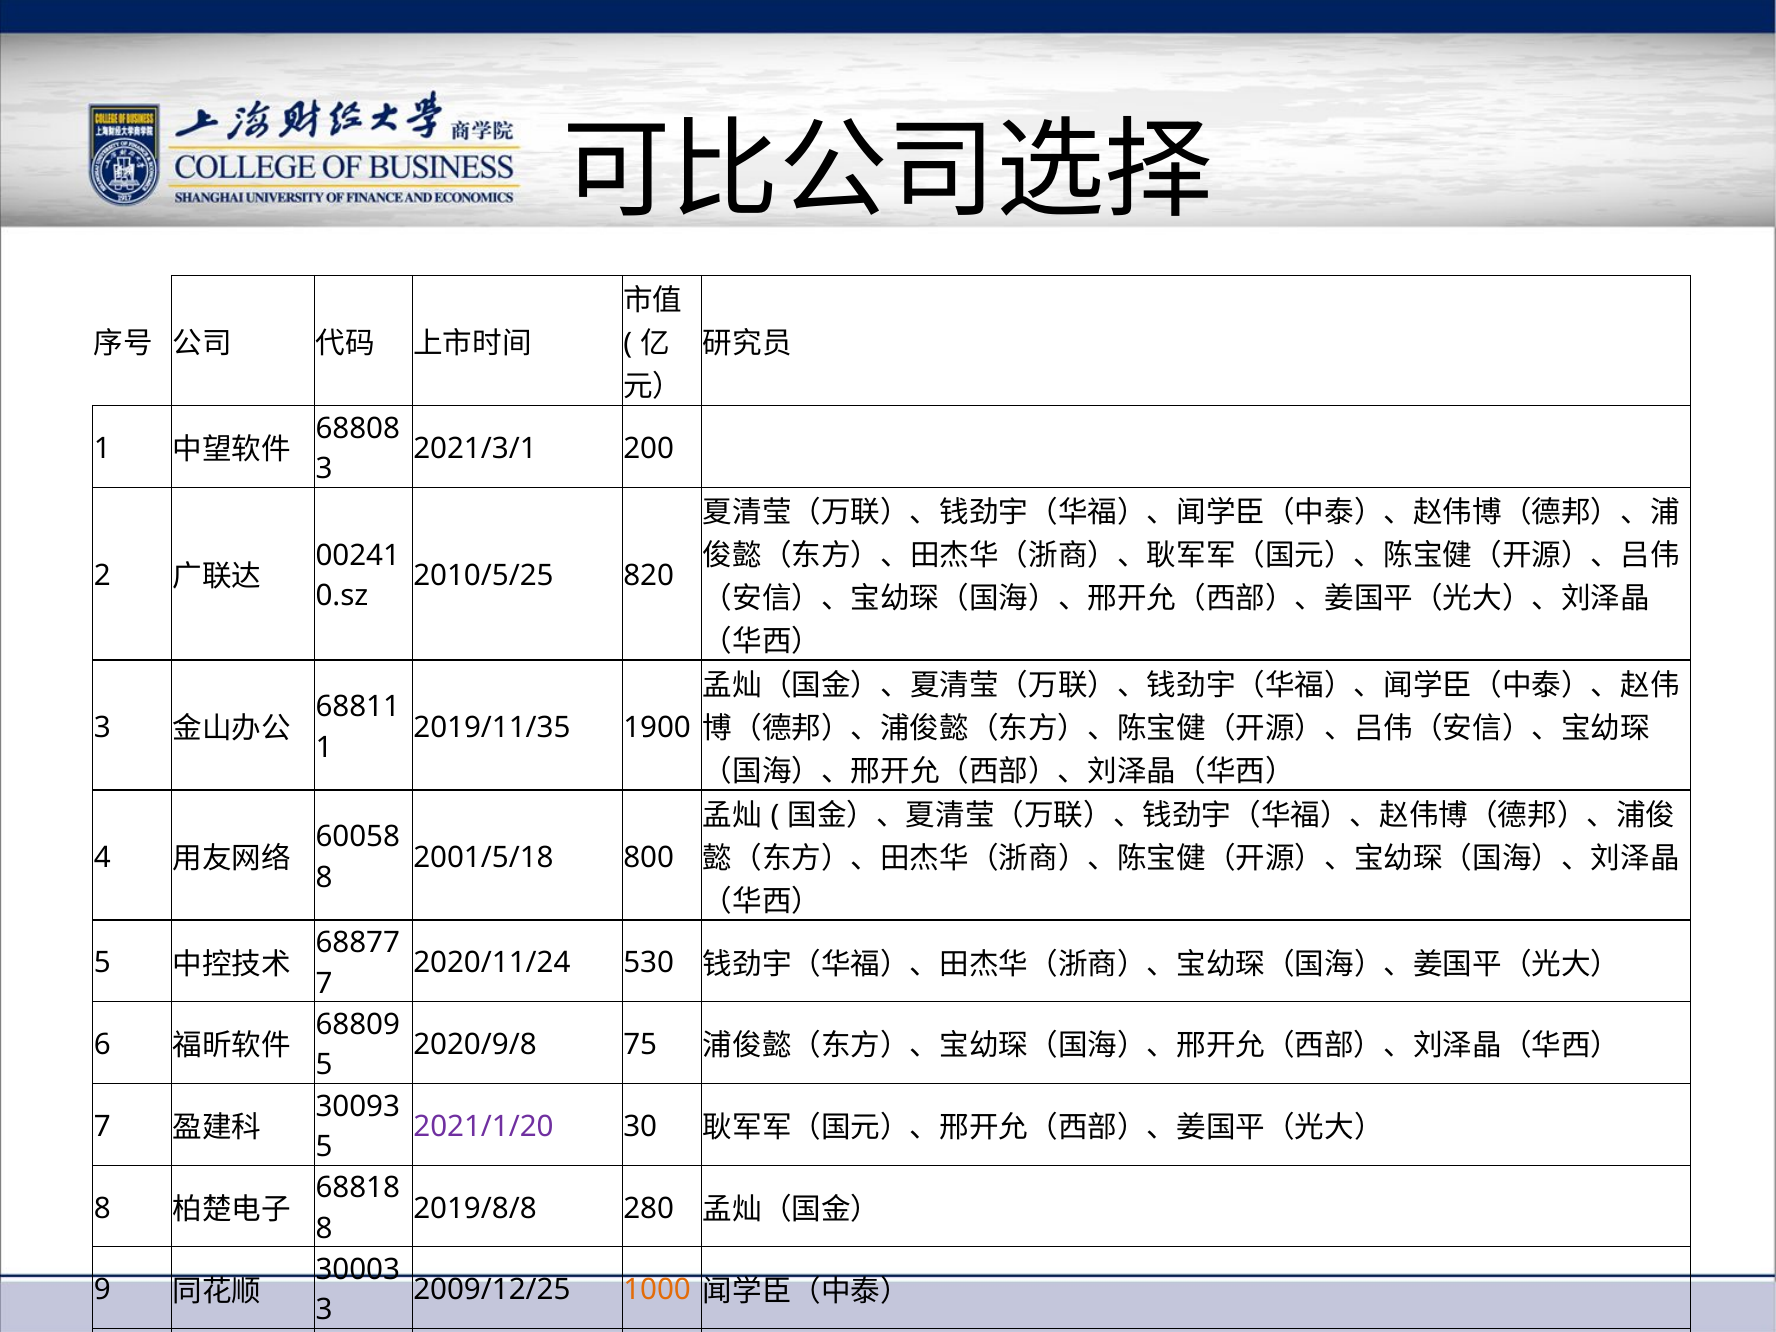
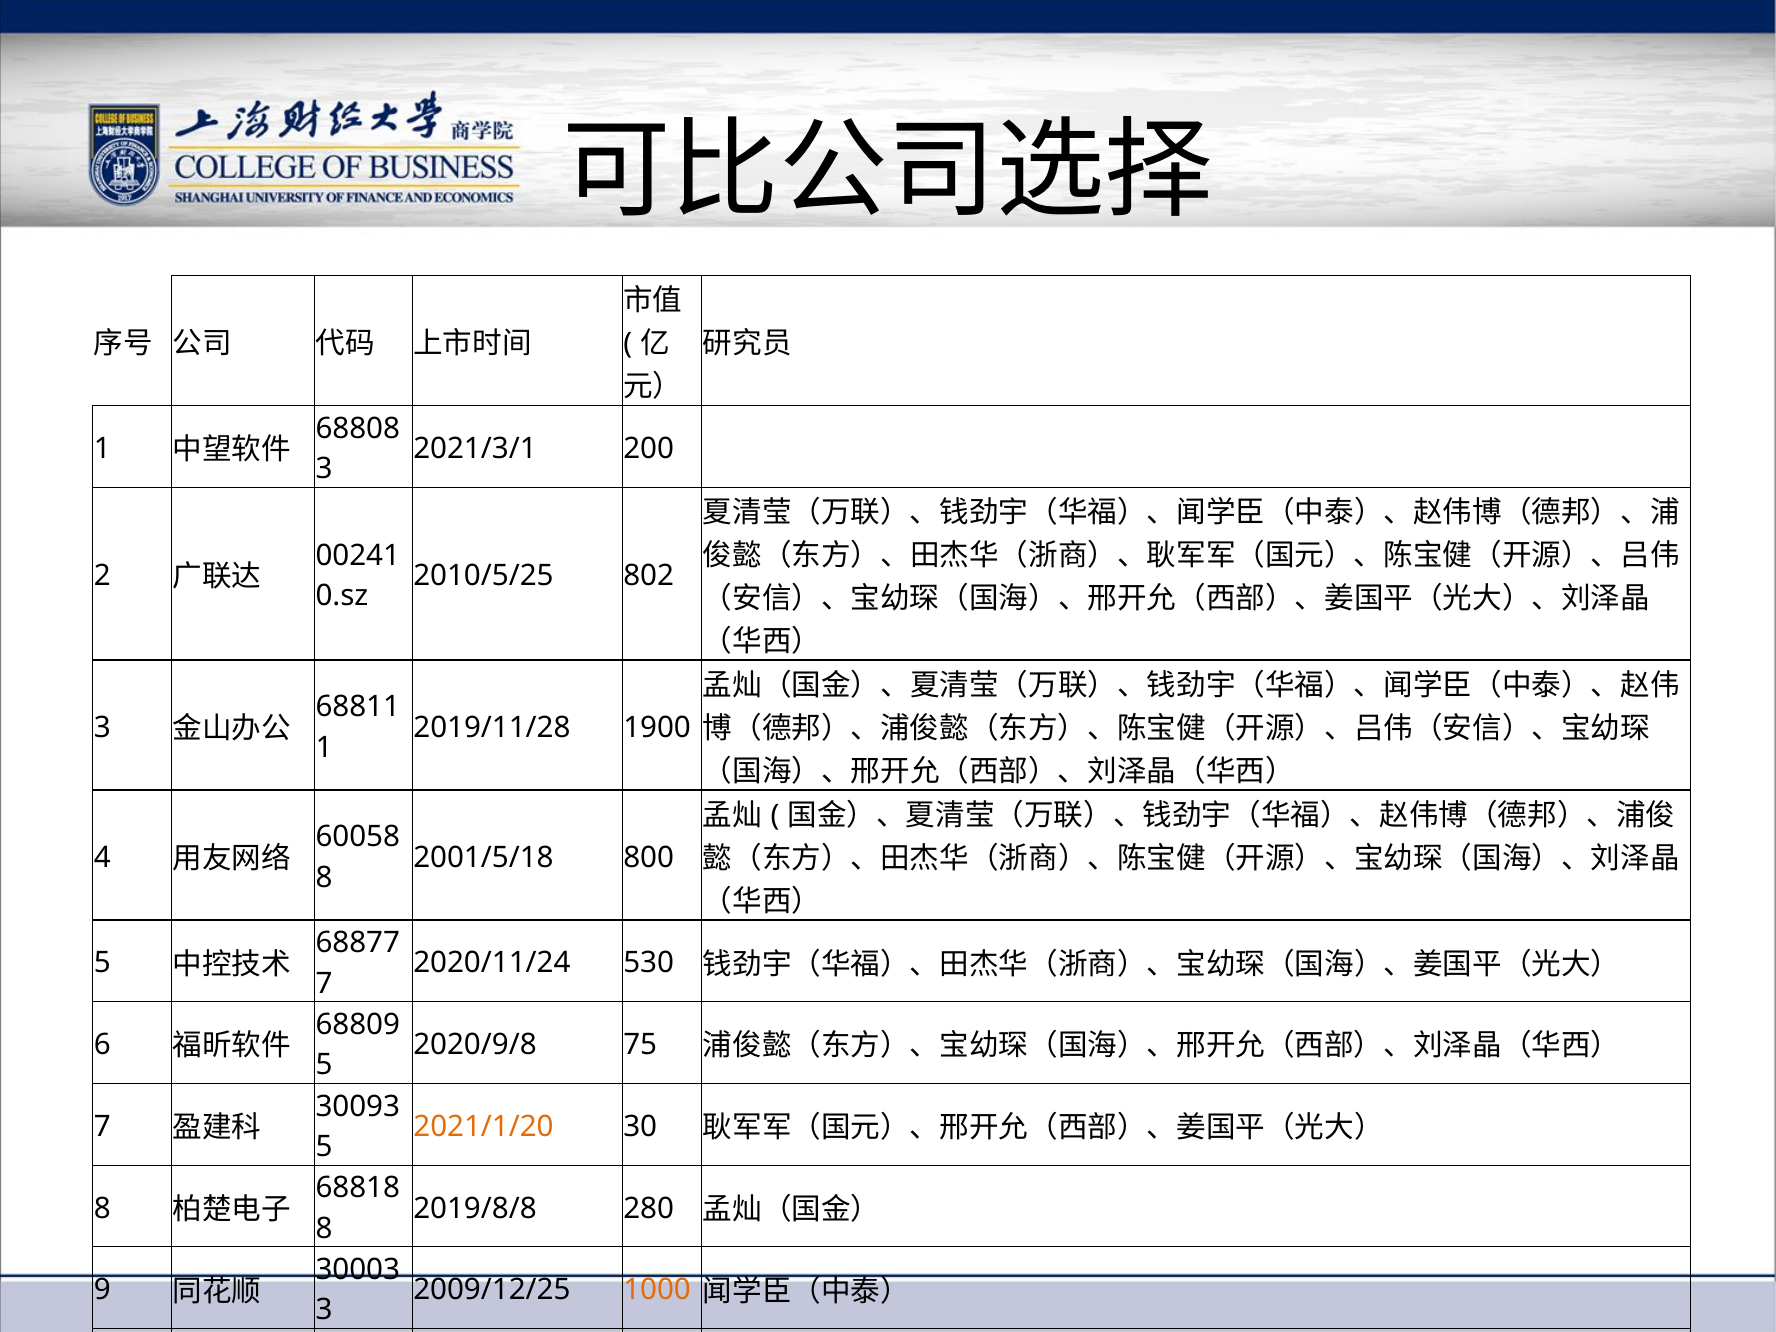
820: 820 -> 802 (649, 576)
2019/11/35: 2019/11/35 -> 2019/11/28 (492, 727)
2021/1/20 colour: purple -> orange (483, 1127)
